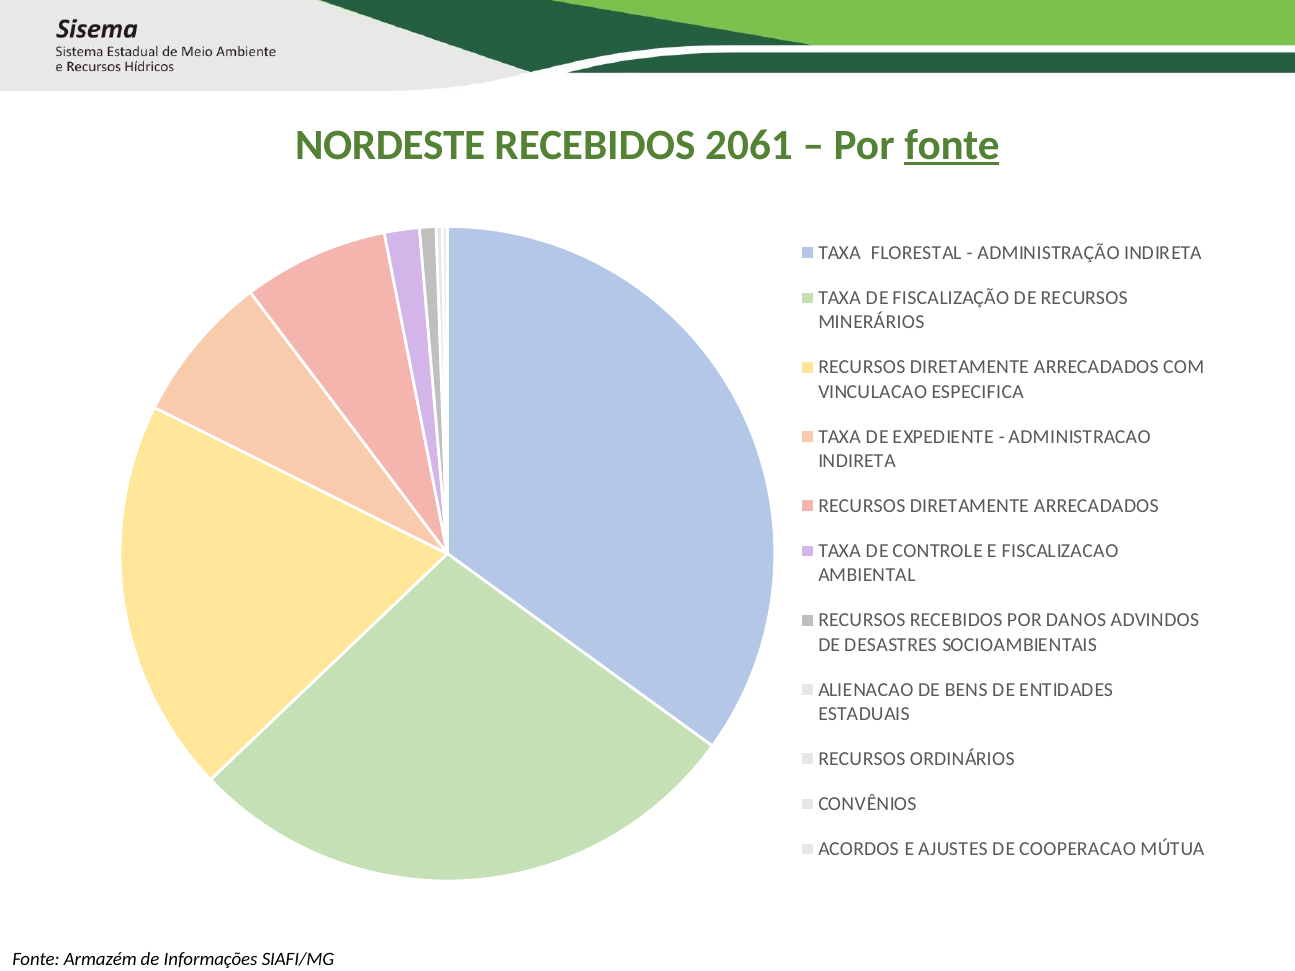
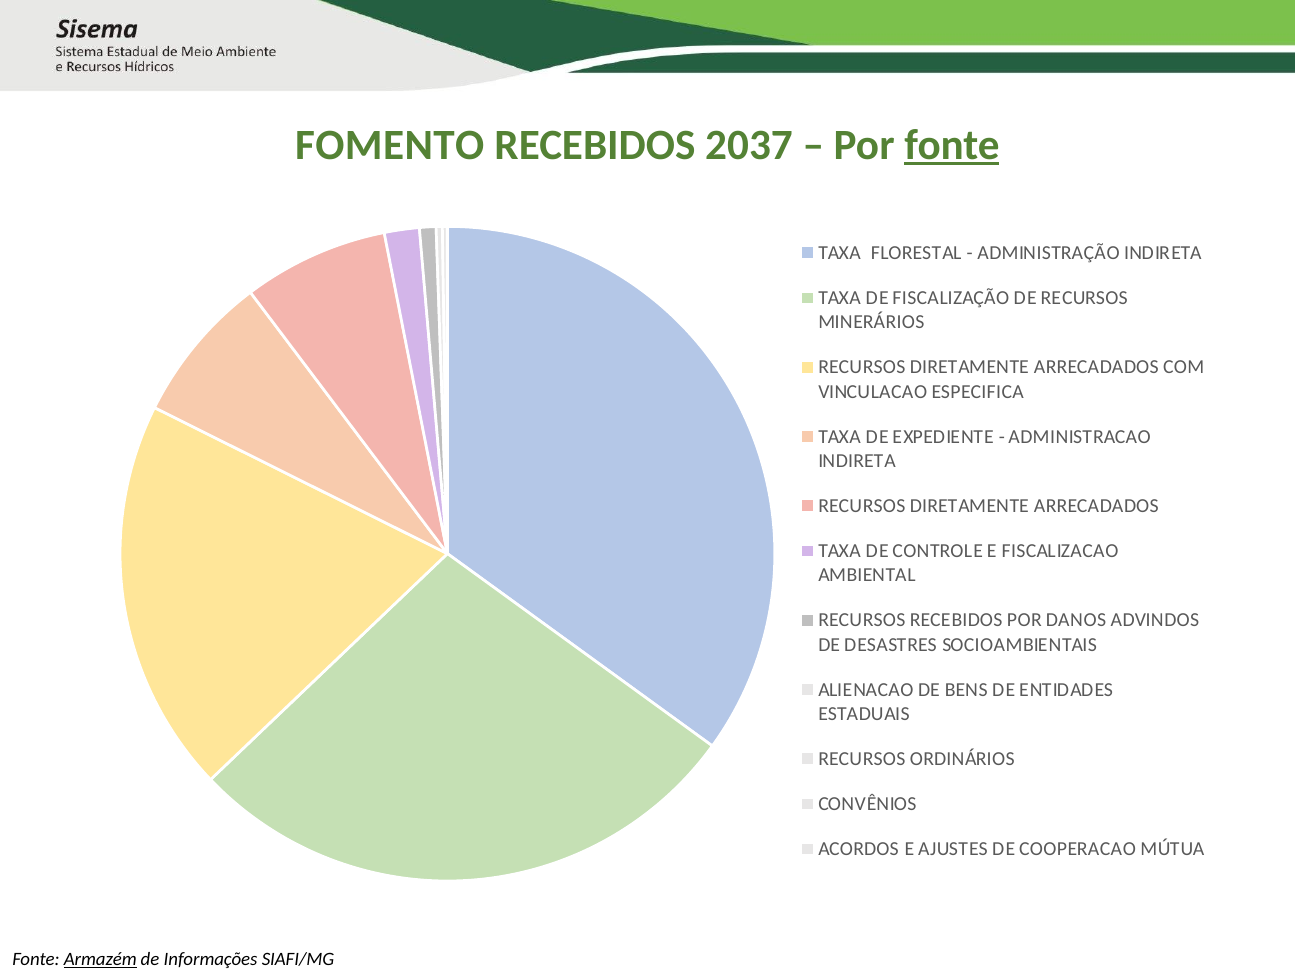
NORDESTE: NORDESTE -> FOMENTO (390, 145)
2061: 2061 -> 2037 (749, 145)
Armazém underline: none -> present (100, 960)
